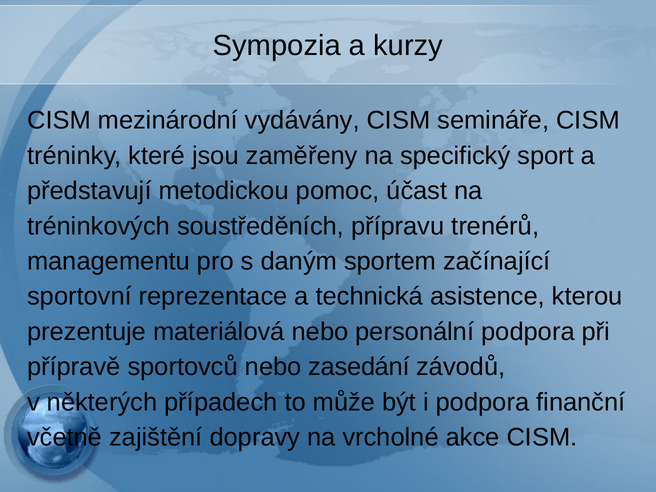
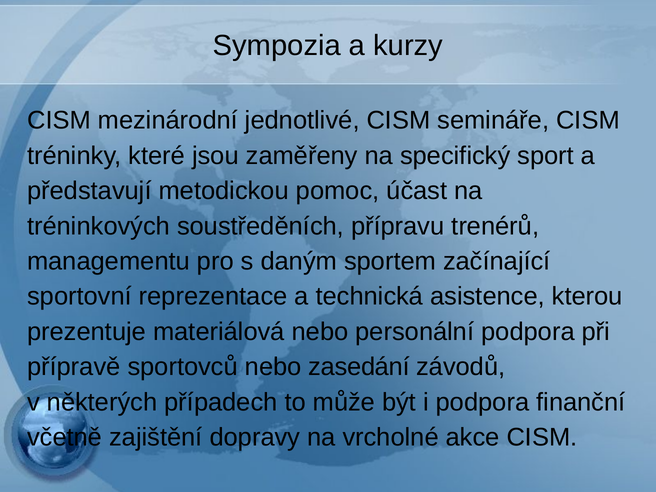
vydávány: vydávány -> jednotlivé (302, 121)
